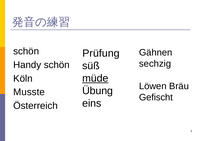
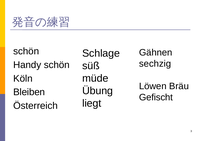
Prüfung: Prüfung -> Schlage (101, 53)
müde underline: present -> none (95, 78)
Musste: Musste -> Bleiben (29, 92)
eins: eins -> liegt (92, 104)
